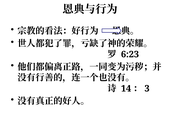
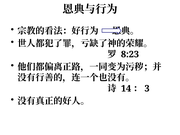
6:23: 6:23 -> 8:23 (130, 54)
